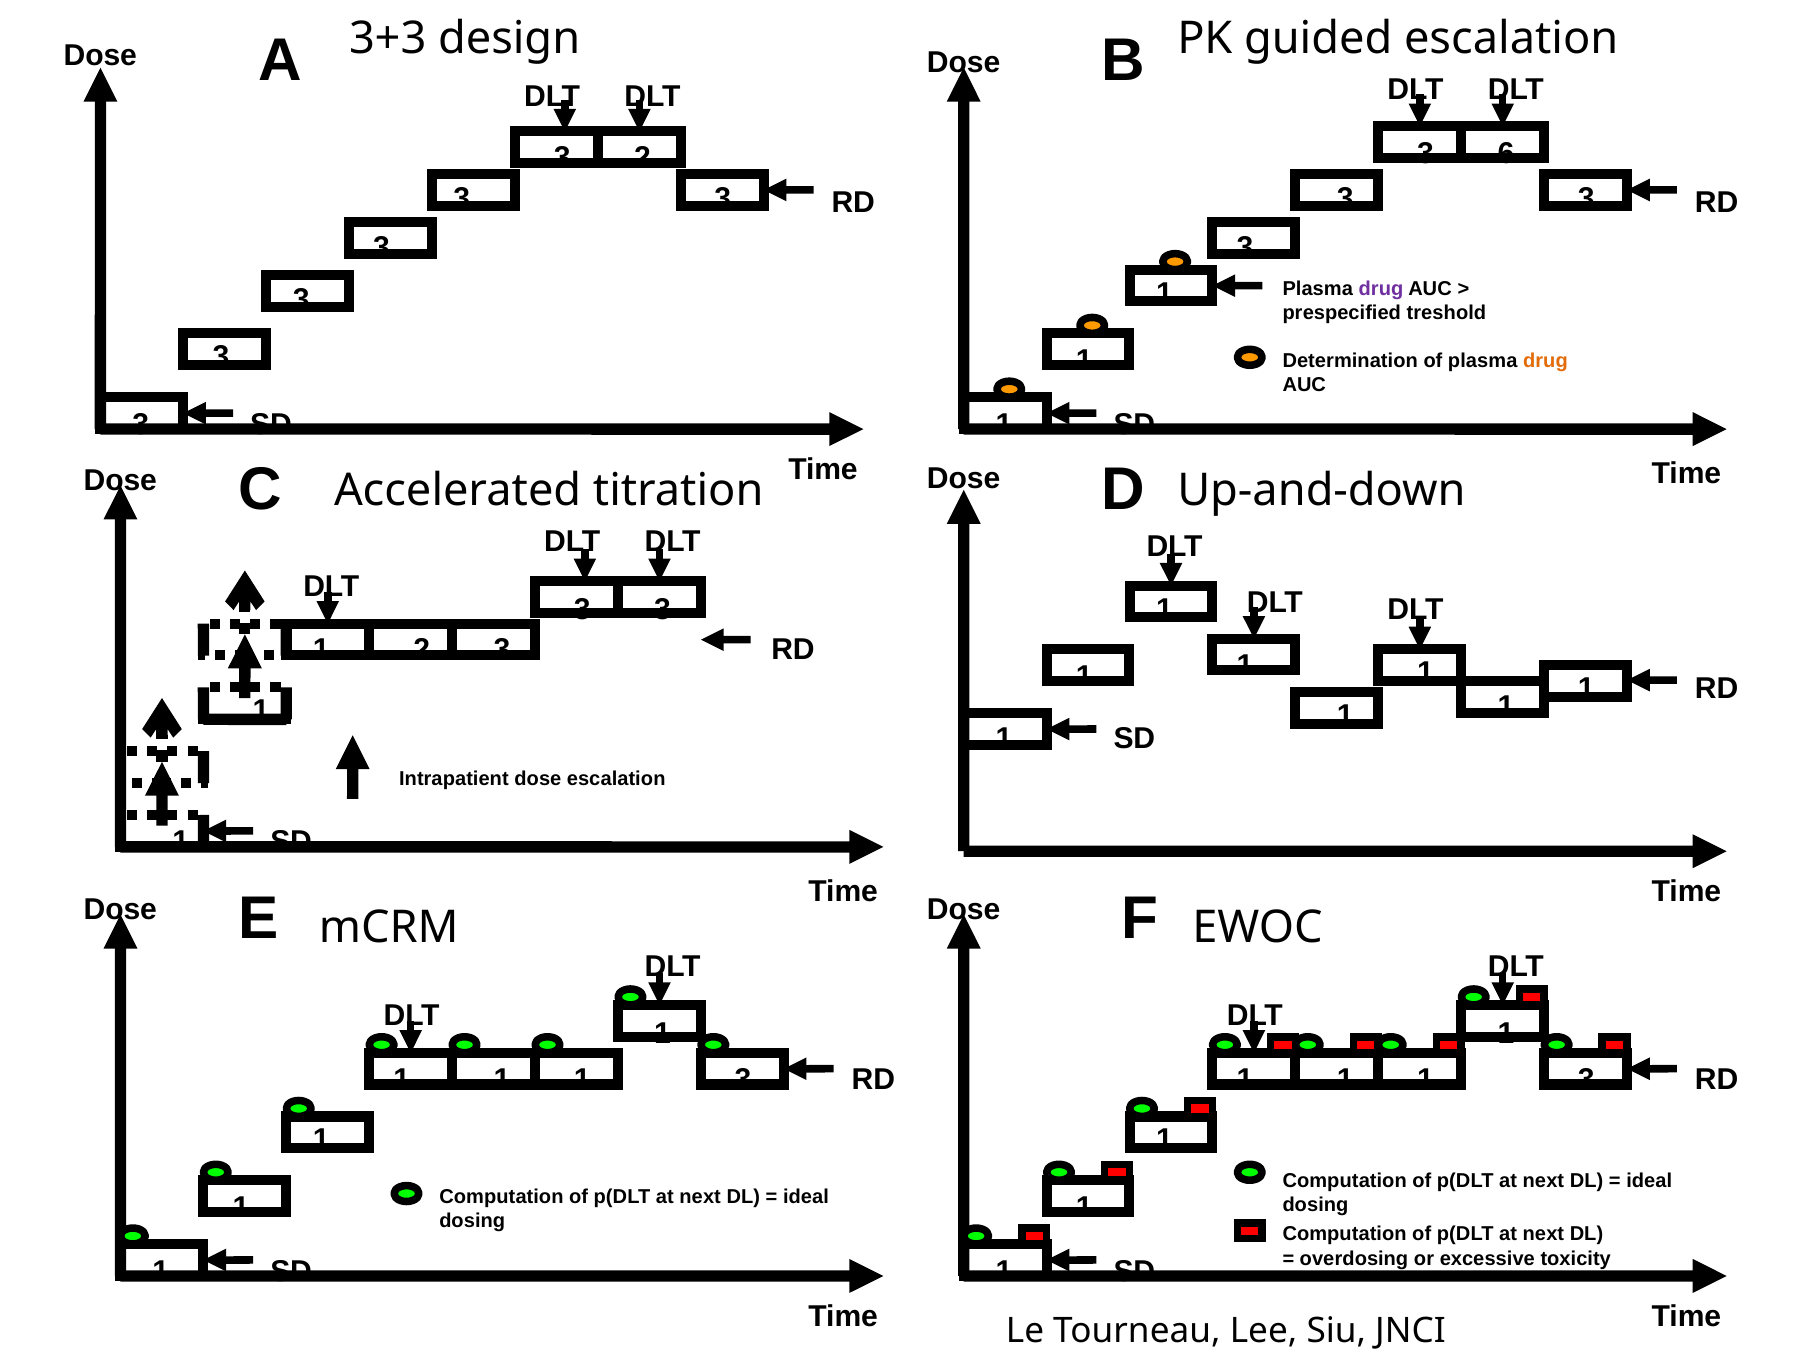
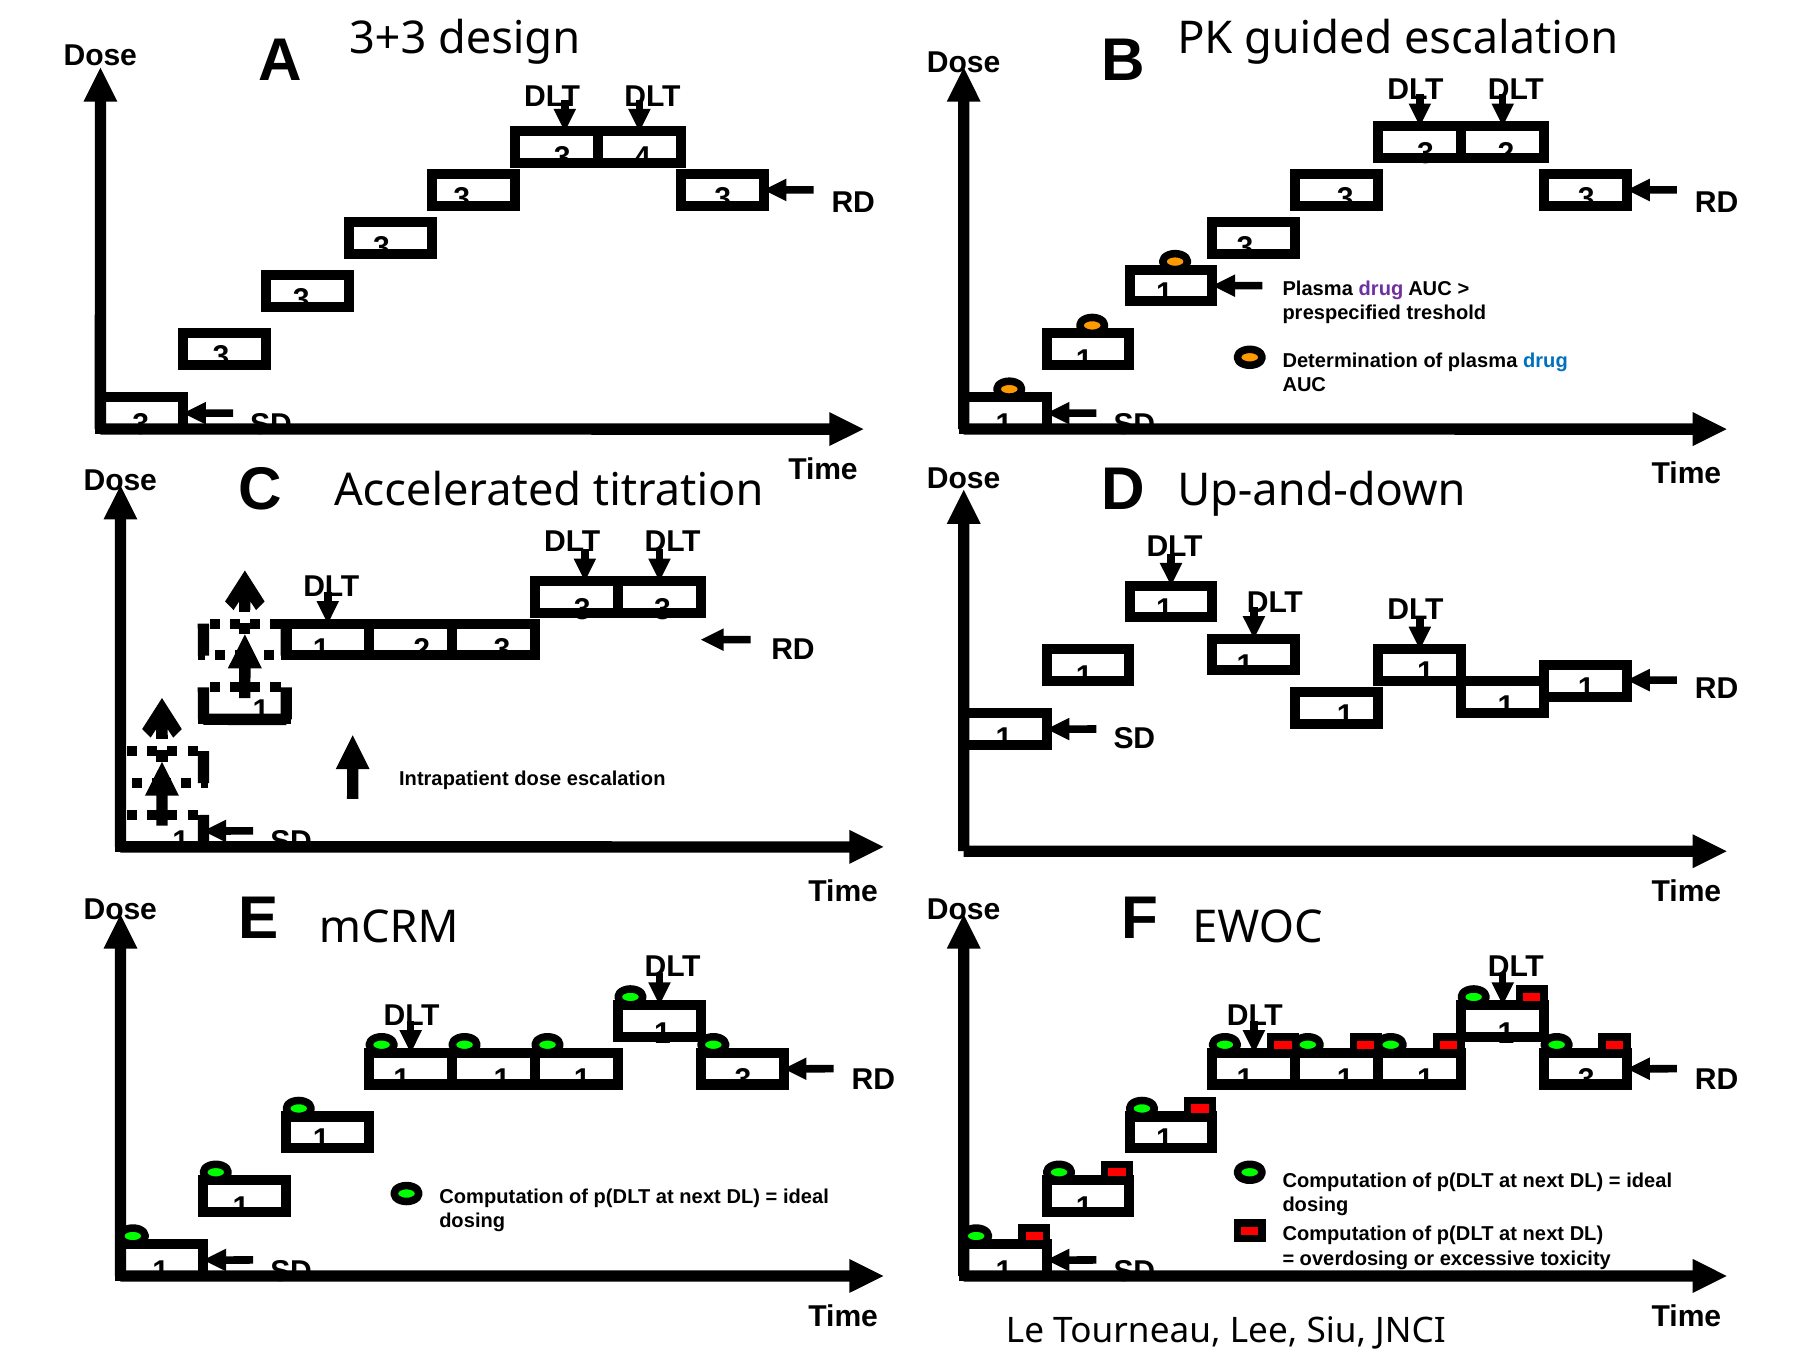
6: 6 -> 2 (1506, 153)
2: 2 -> 4 (643, 158)
drug colour: orange -> blue (1545, 361)
